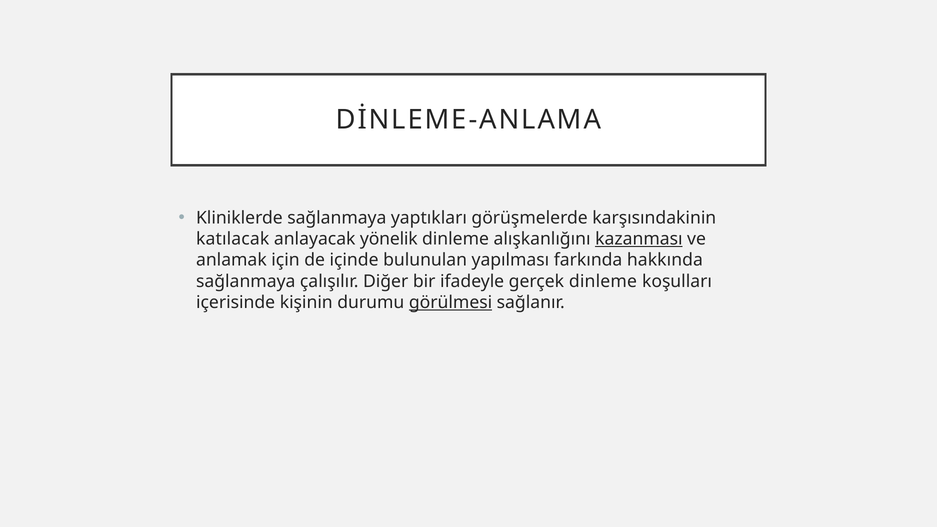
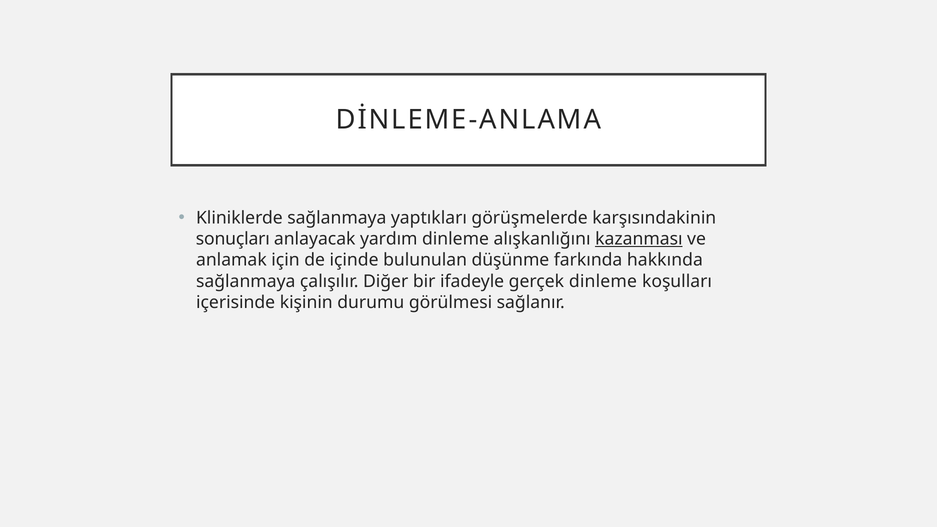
katılacak: katılacak -> sonuçları (233, 239)
yönelik: yönelik -> yardım (389, 239)
yapılması: yapılması -> düşünme (510, 260)
görülmesi underline: present -> none (451, 302)
